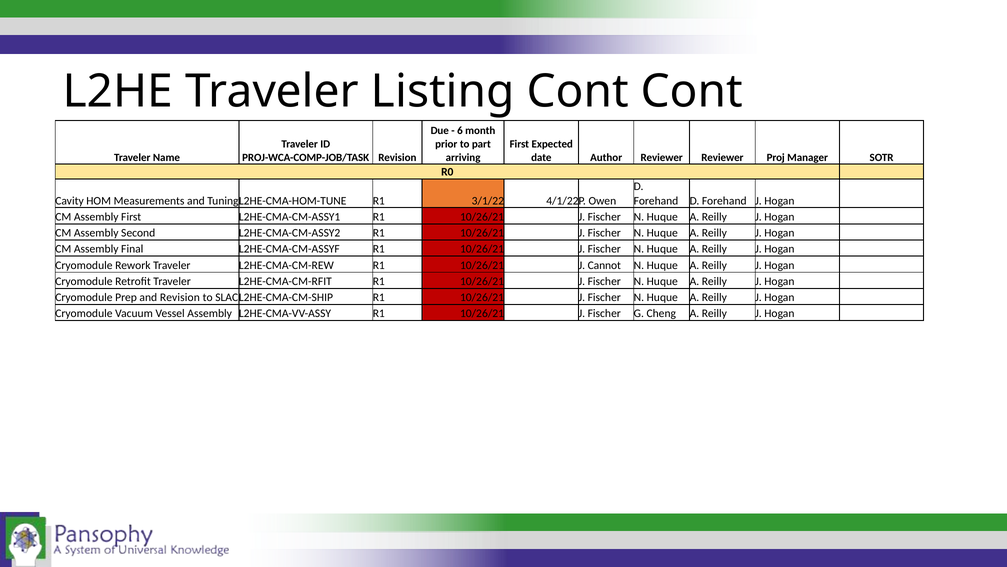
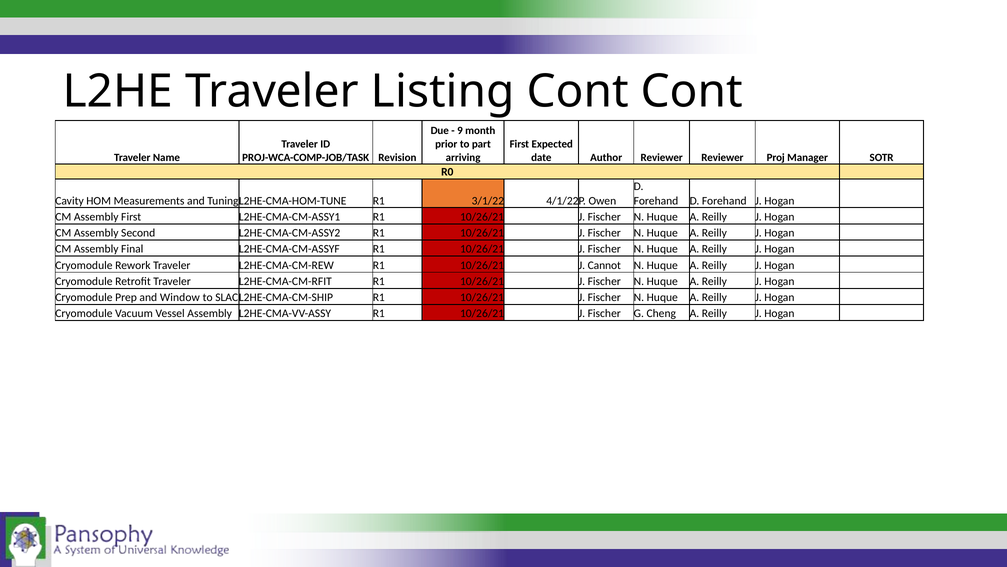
6: 6 -> 9 (460, 131)
and Revision: Revision -> Window (180, 297)
